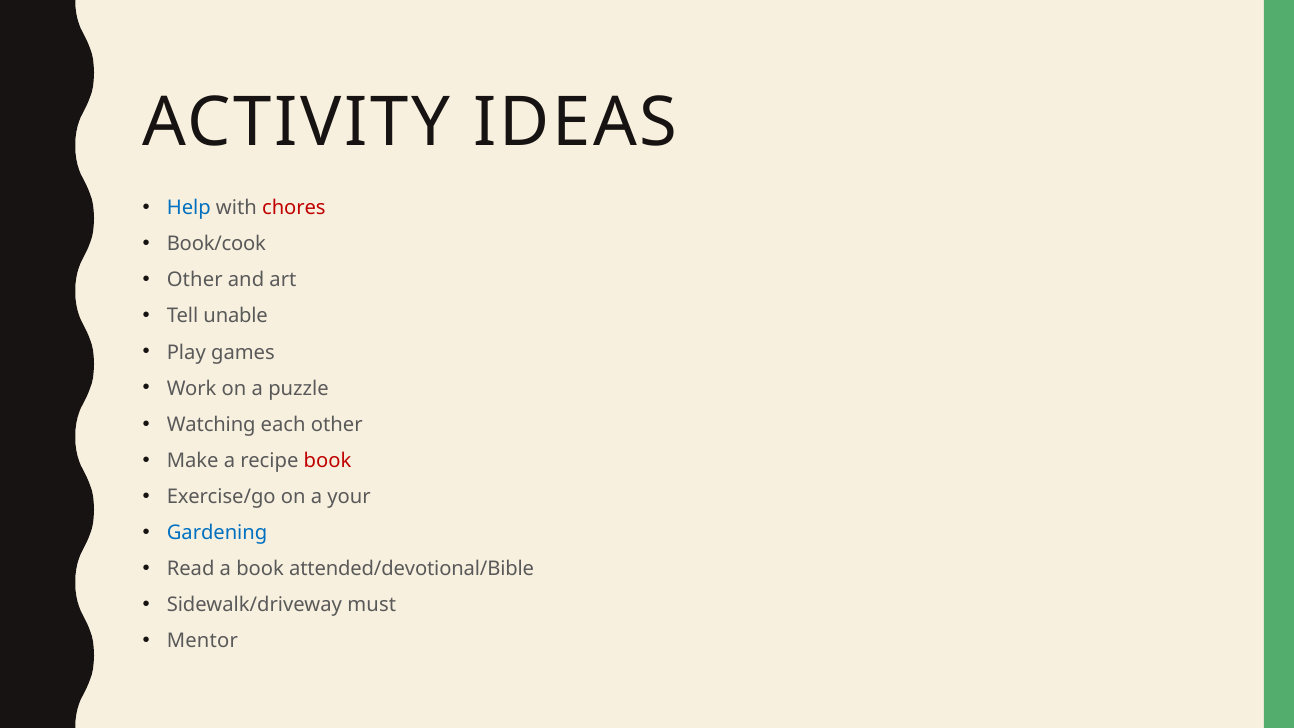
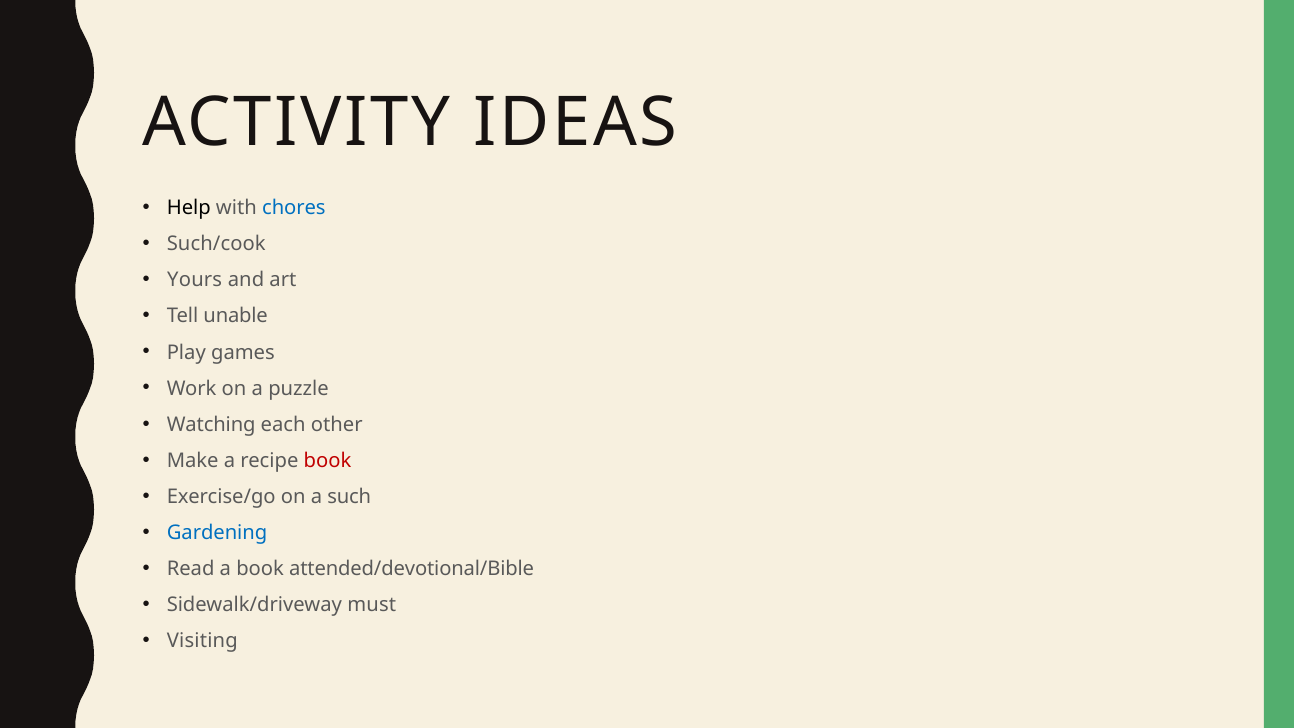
Help colour: blue -> black (189, 208)
chores colour: red -> blue (294, 208)
Book/cook: Book/cook -> Such/cook (216, 244)
Other: Other -> Yours (195, 280)
your: your -> such (349, 497)
Mentor: Mentor -> Visiting (202, 641)
